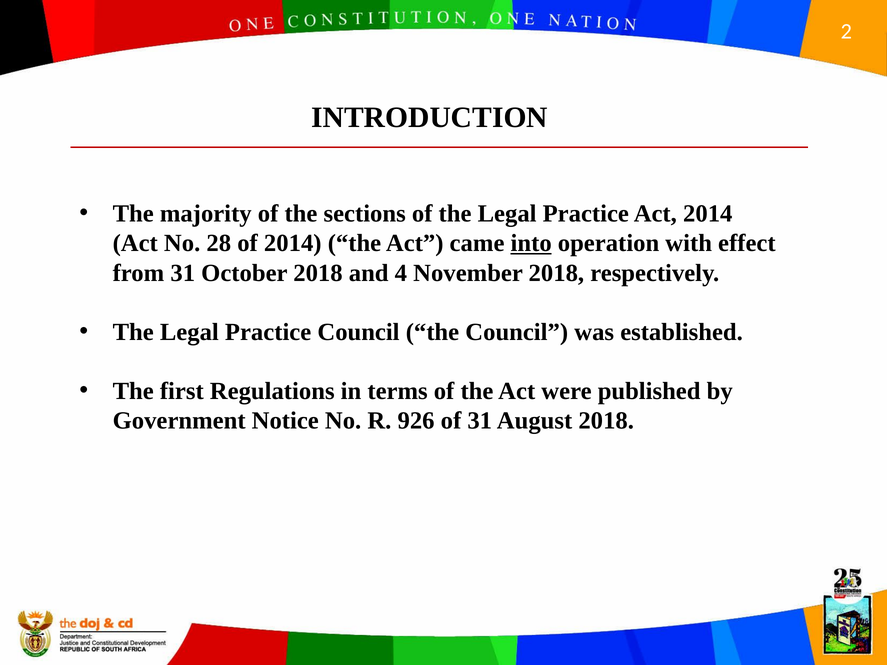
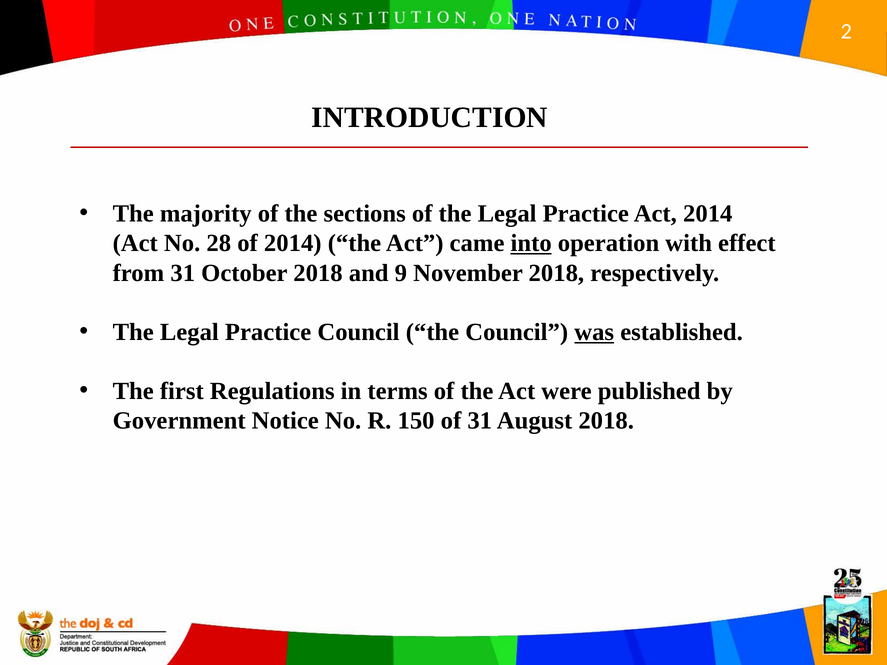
4: 4 -> 9 (401, 273)
was underline: none -> present (594, 332)
926: 926 -> 150 (416, 421)
